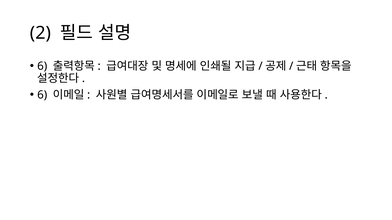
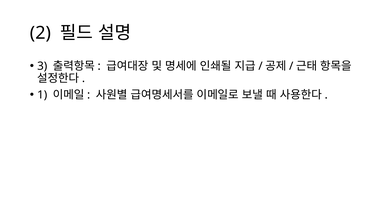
6: 6 -> 3 (42, 66)
6: 6 -> 1 (42, 95)
